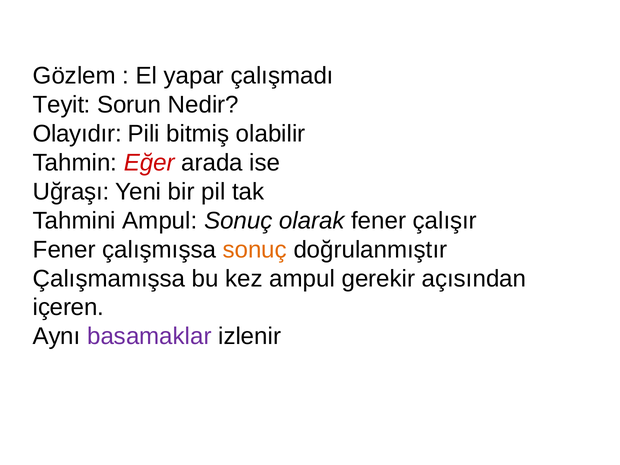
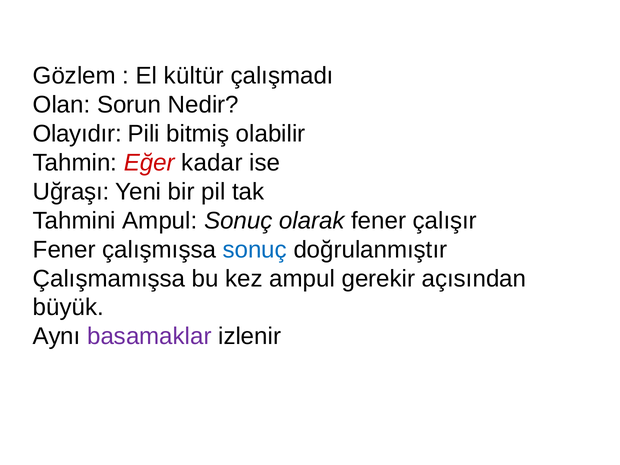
yapar: yapar -> kültür (194, 76)
Teyit: Teyit -> Olan (62, 105)
arada: arada -> kadar (212, 163)
sonuç colour: orange -> blue (255, 250)
içeren: içeren -> büyük (68, 308)
